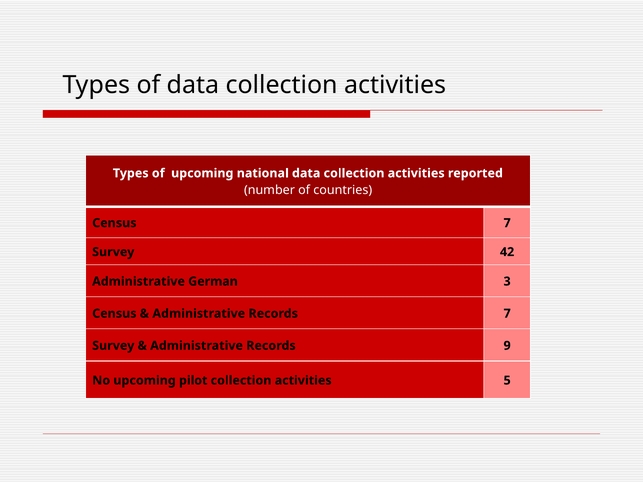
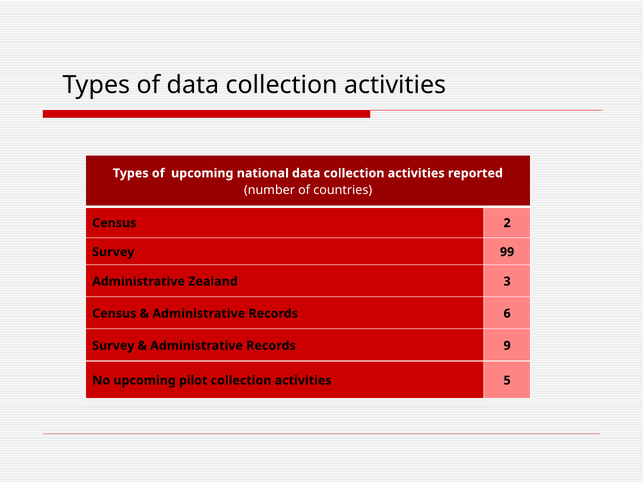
Census 7: 7 -> 2 (507, 223)
42: 42 -> 99 (507, 252)
German: German -> Zealand (213, 282)
Records 7: 7 -> 6 (507, 314)
